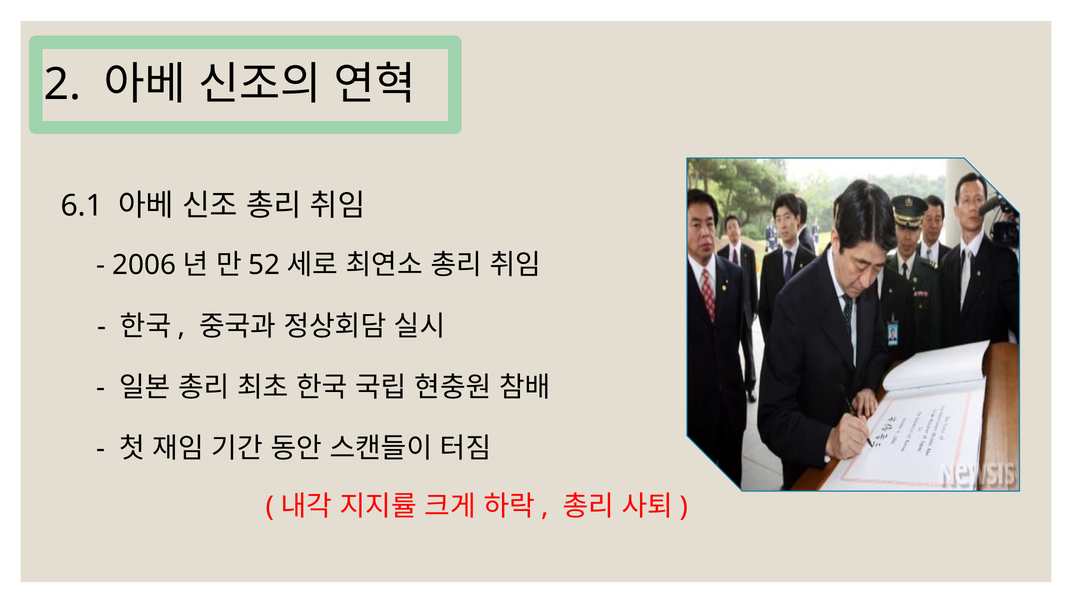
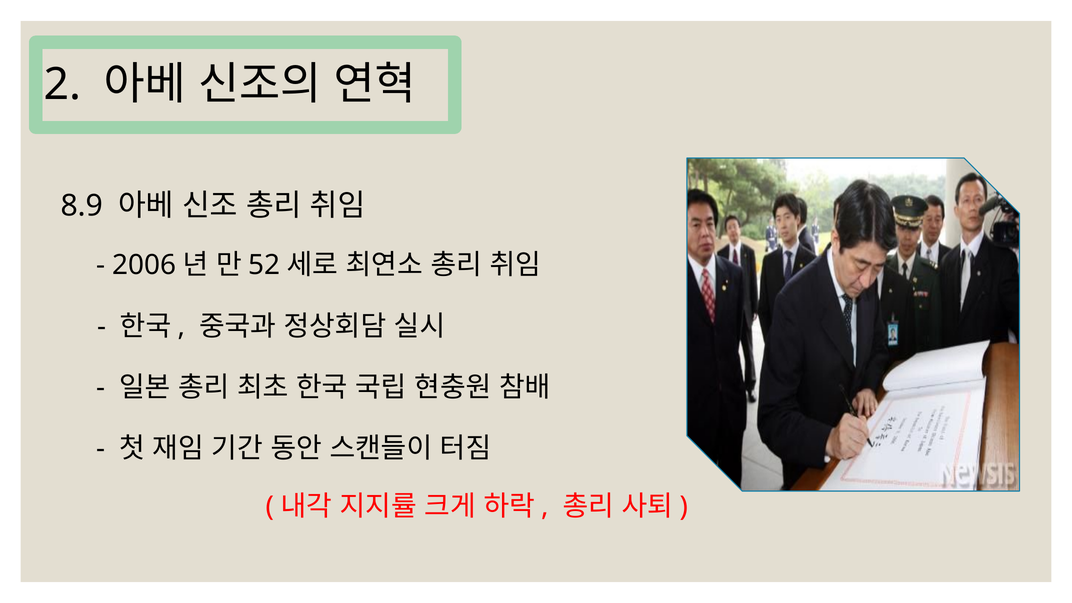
6.1: 6.1 -> 8.9 (82, 206)
